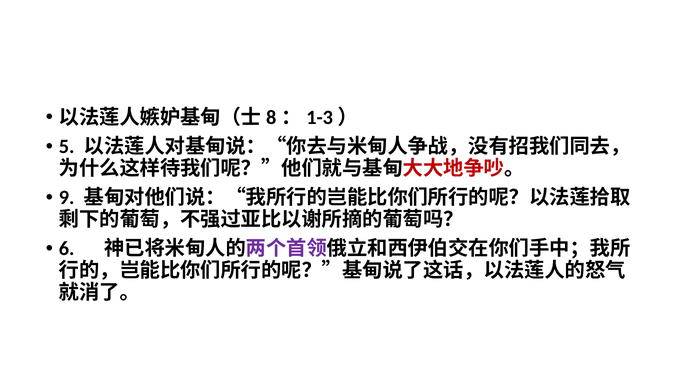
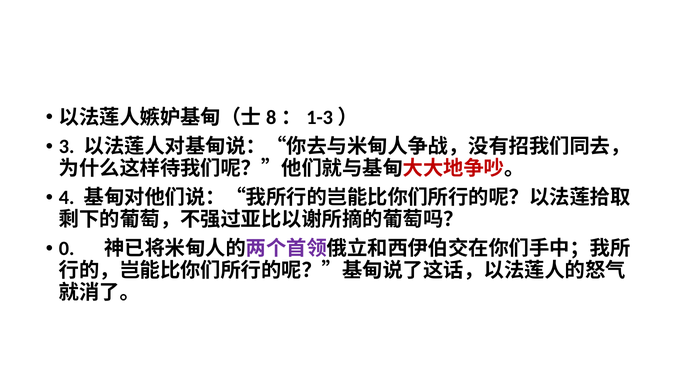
5: 5 -> 3 (67, 147)
9: 9 -> 4 (67, 198)
6: 6 -> 0 (67, 249)
